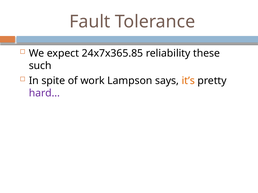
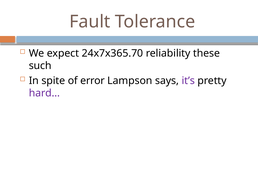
24x7x365.85: 24x7x365.85 -> 24x7x365.70 (112, 53)
work: work -> error (93, 81)
it’s colour: orange -> purple (188, 81)
